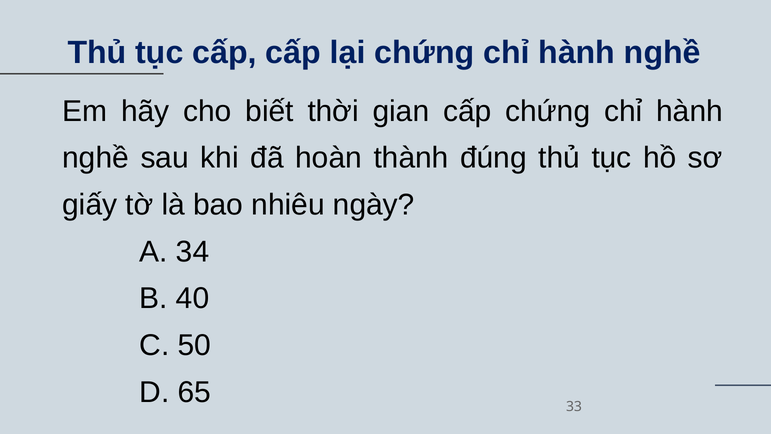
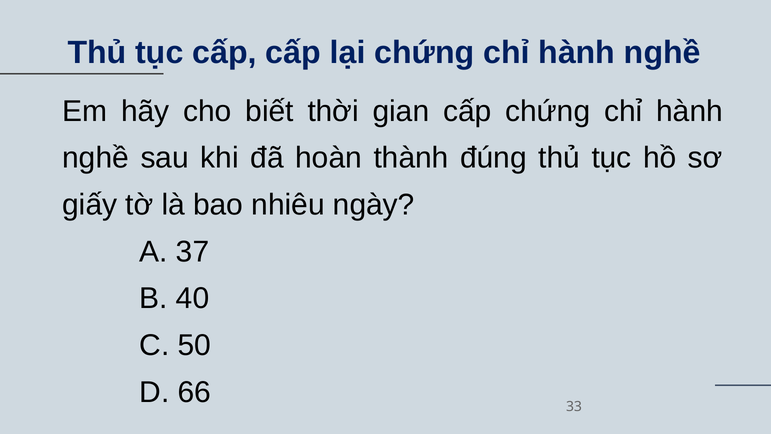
34: 34 -> 37 (193, 252)
65: 65 -> 66 (194, 392)
